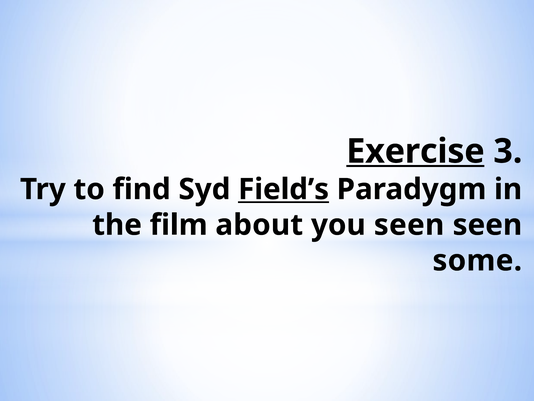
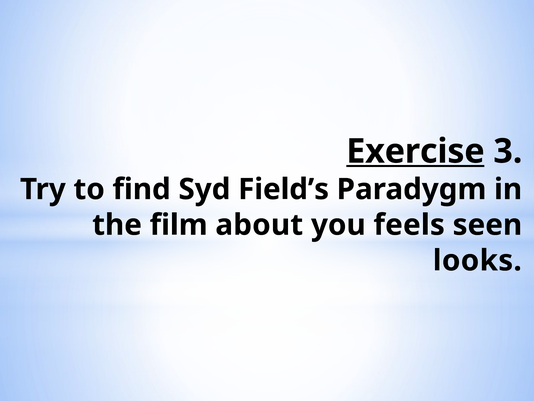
Field’s underline: present -> none (284, 189)
you seen: seen -> feels (409, 225)
some: some -> looks (477, 260)
